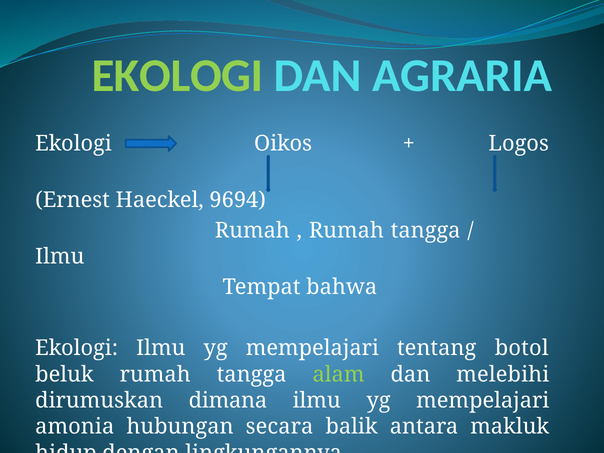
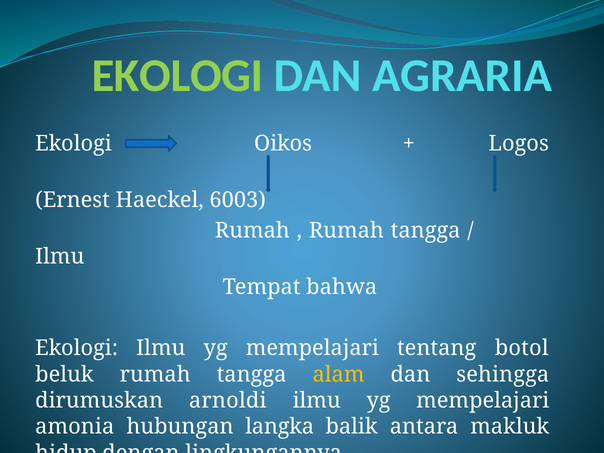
9694: 9694 -> 6003 (238, 200)
alam colour: light green -> yellow (339, 374)
melebihi: melebihi -> sehingga (503, 374)
dimana: dimana -> arnoldi (228, 401)
secara: secara -> langka (280, 427)
